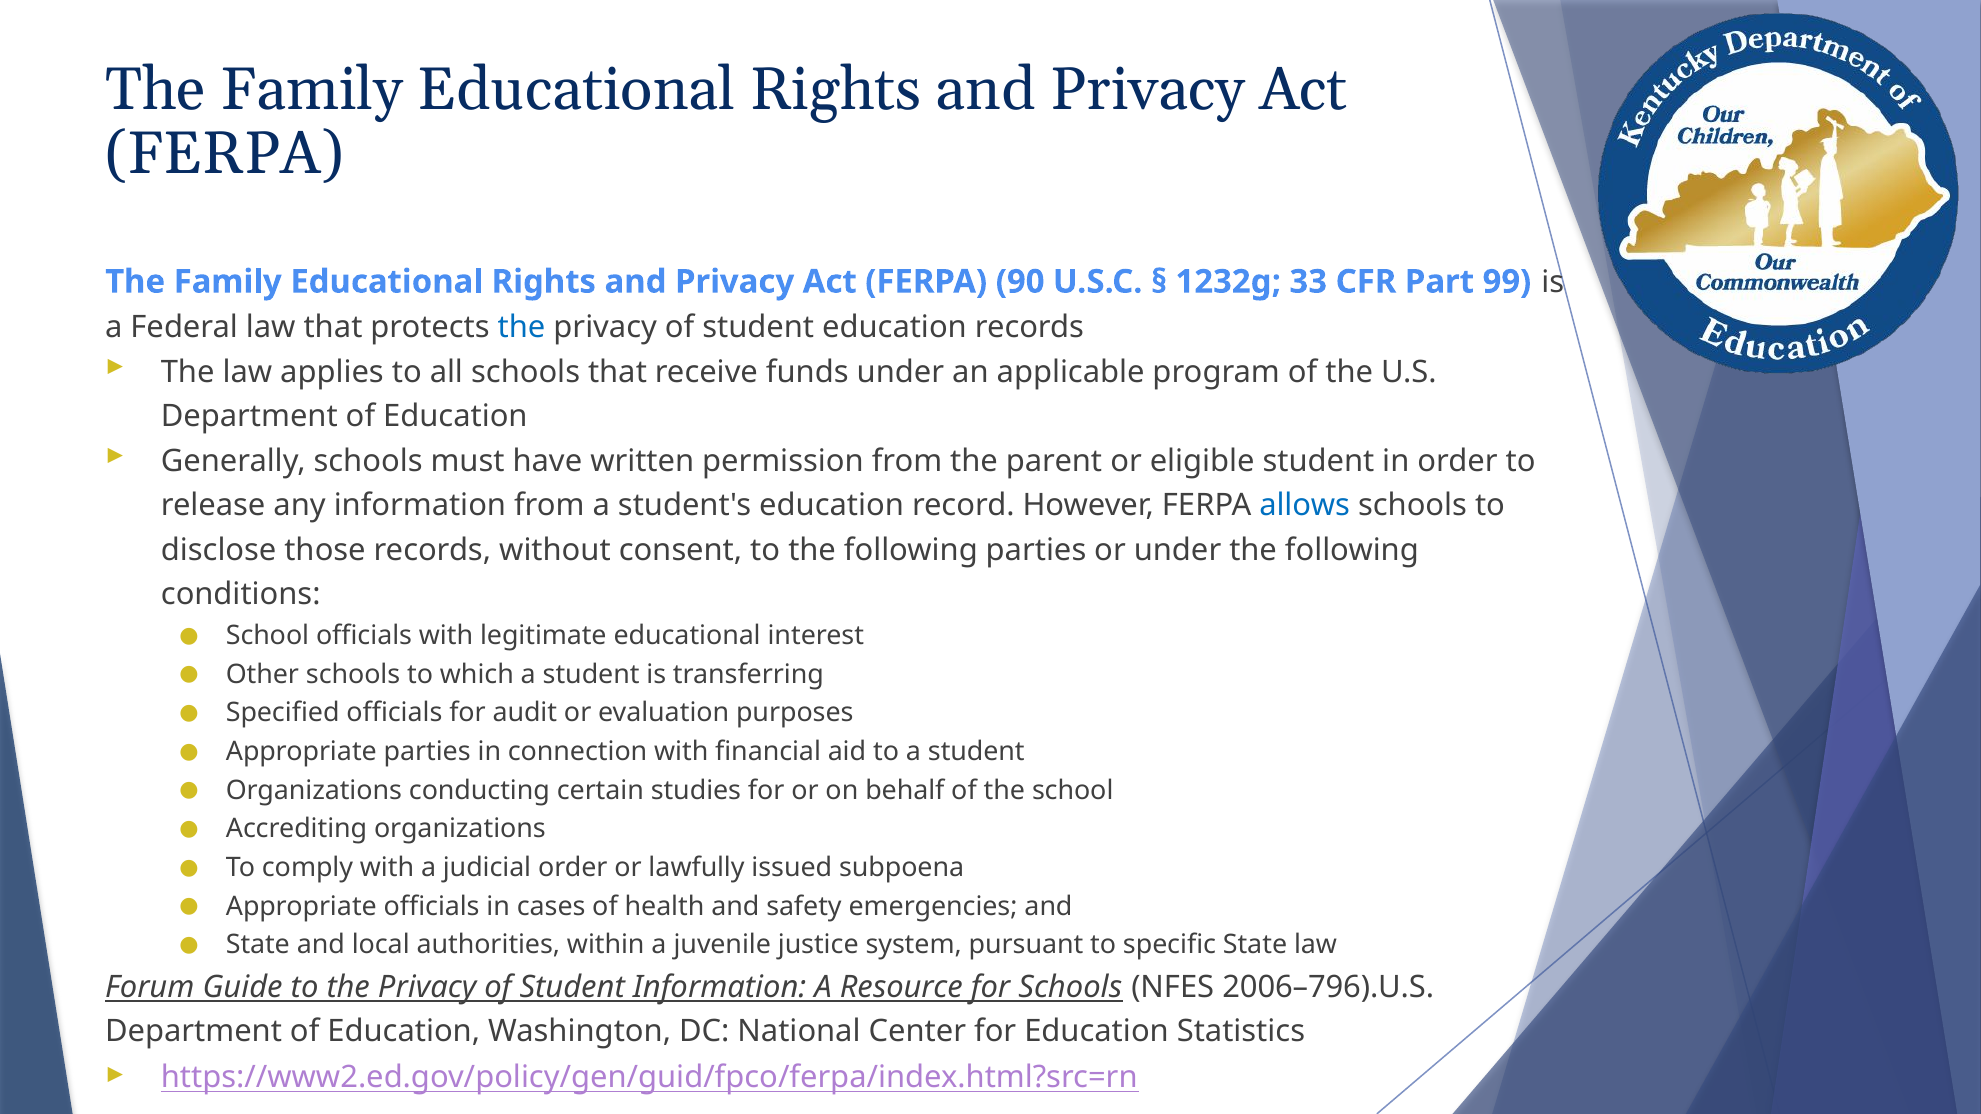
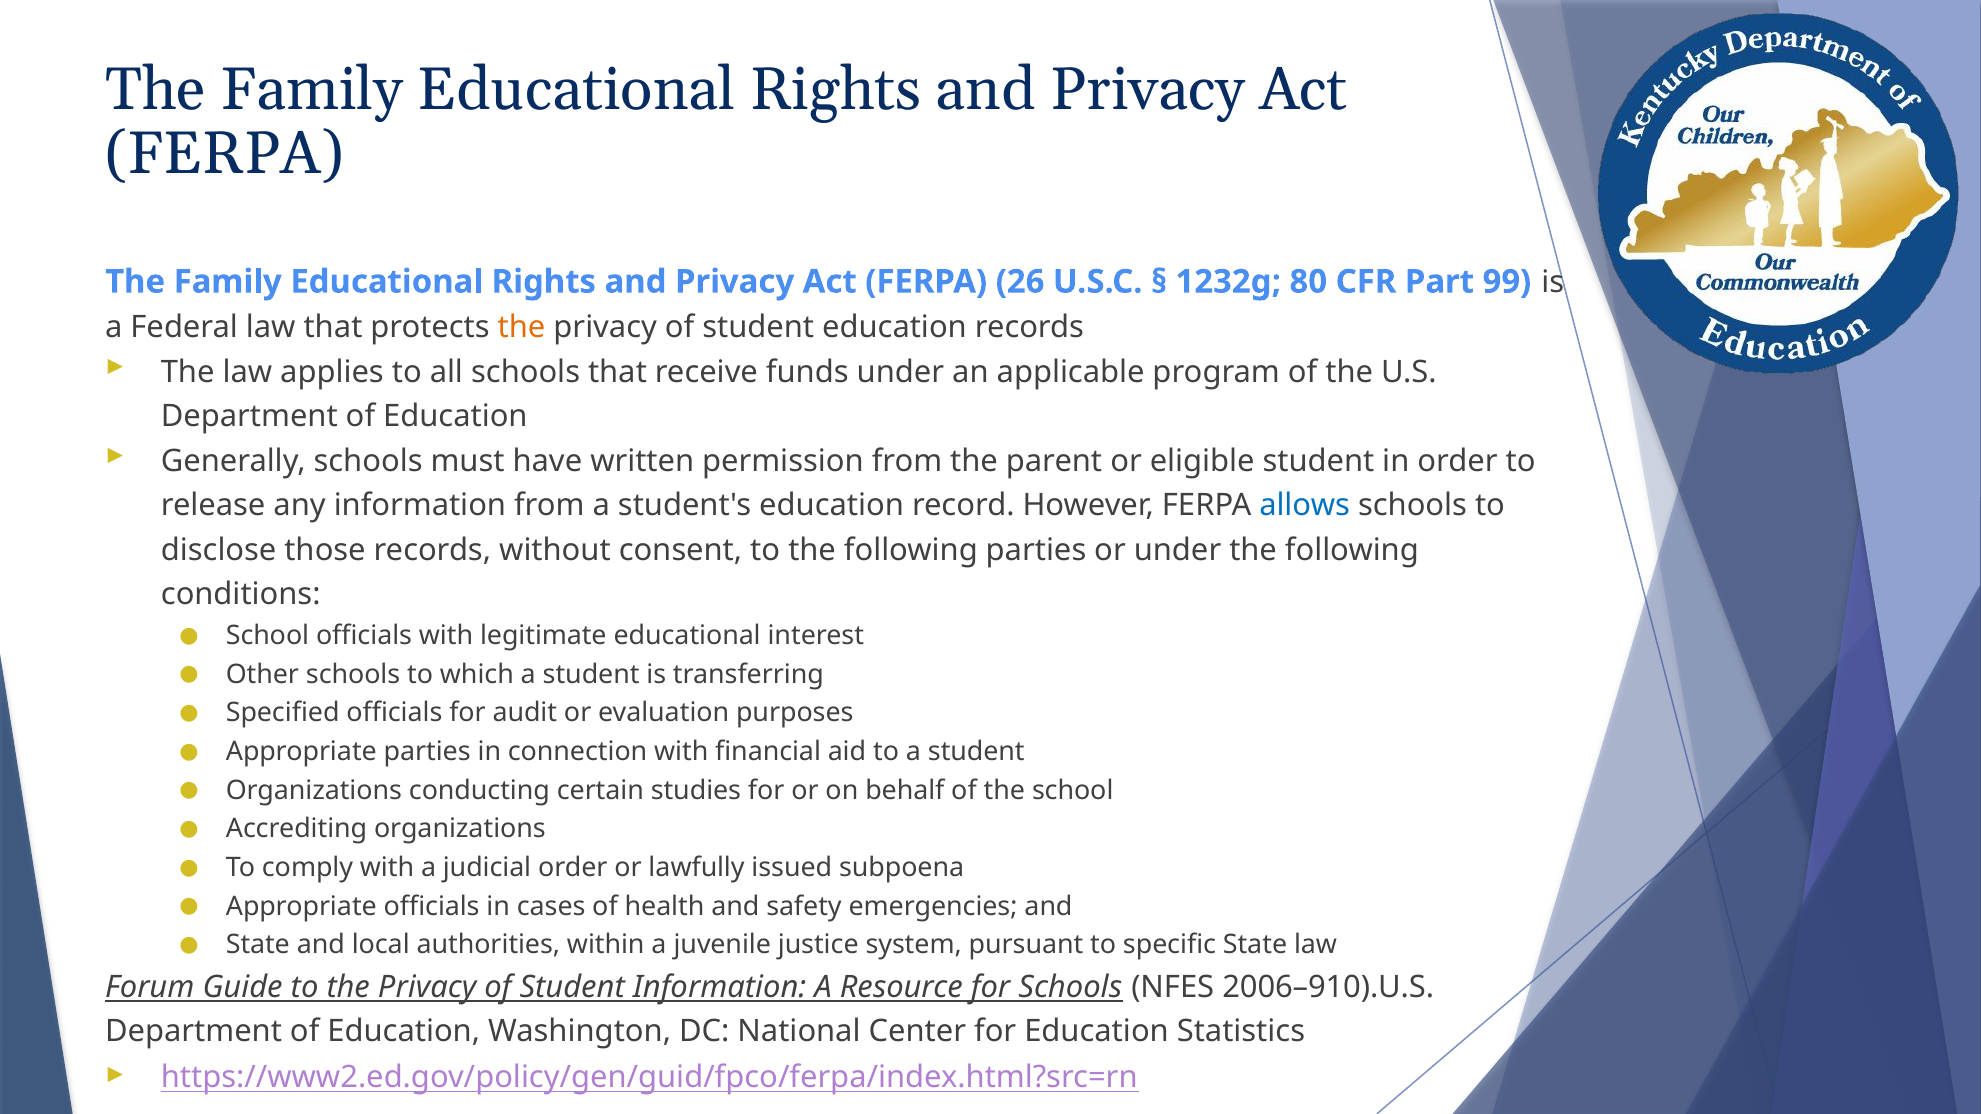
90: 90 -> 26 (1020, 282)
33: 33 -> 80 (1308, 282)
the colour: blue -> orange (522, 327)
2006–796).U.S: 2006–796).U.S -> 2006–910).U.S (1328, 987)
